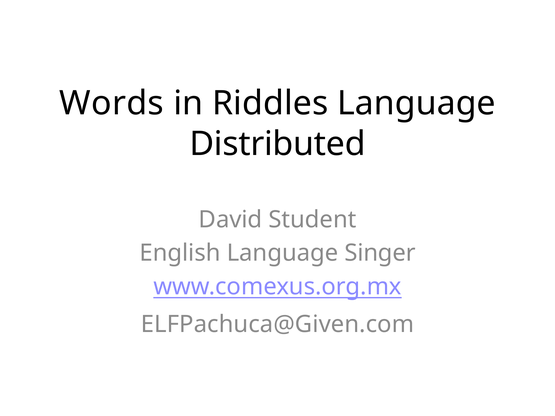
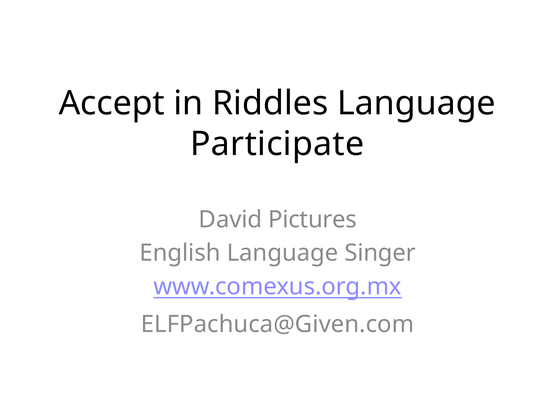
Words: Words -> Accept (112, 103)
Distributed: Distributed -> Participate (277, 144)
Student: Student -> Pictures (313, 220)
